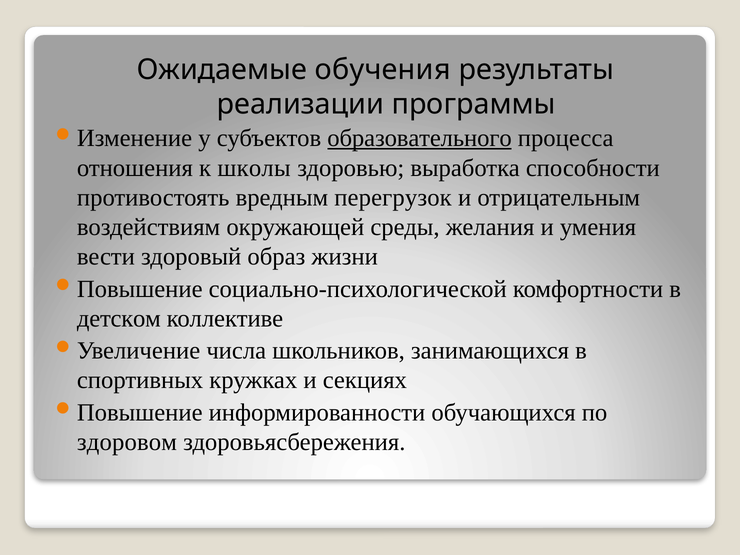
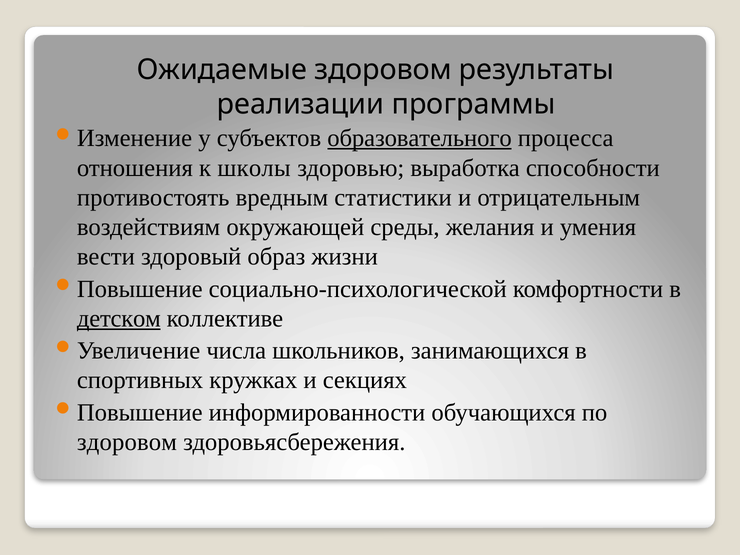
Ожидаемые обучения: обучения -> здоровом (383, 70)
перегрузок: перегрузок -> статистики (393, 198)
детском underline: none -> present (119, 319)
